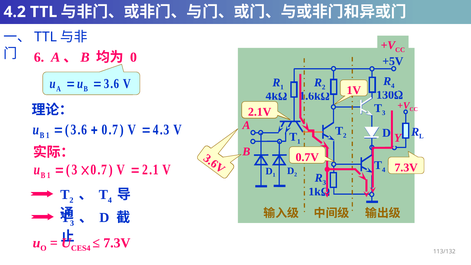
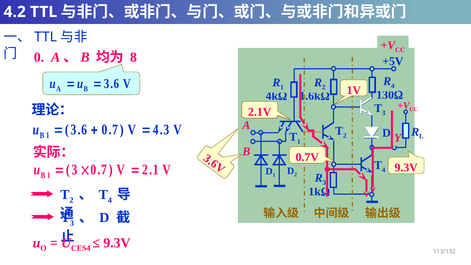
6: 6 -> 0 (39, 57)
0: 0 -> 8 (134, 57)
7.3V: 7.3V -> 9.3V (406, 167)
7.3V: 7.3V -> 9.3V (117, 243)
